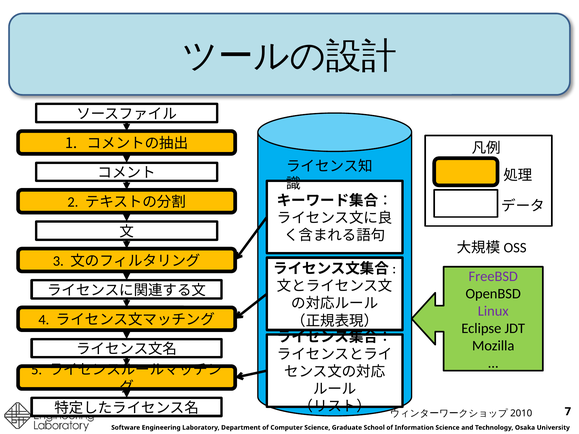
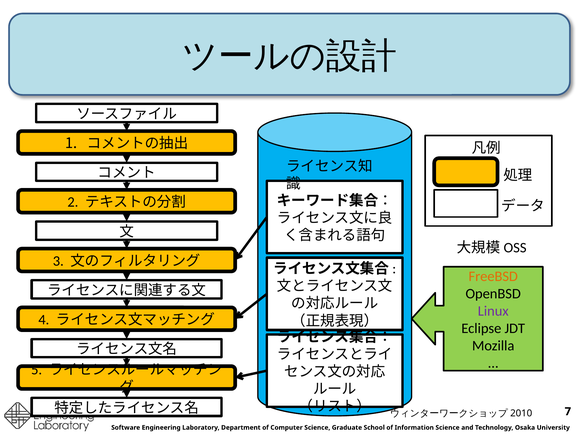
FreeBSD colour: purple -> orange (493, 276)
